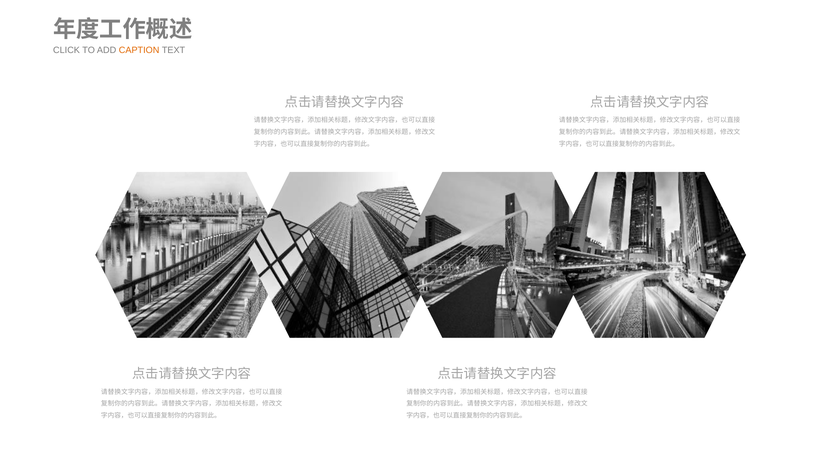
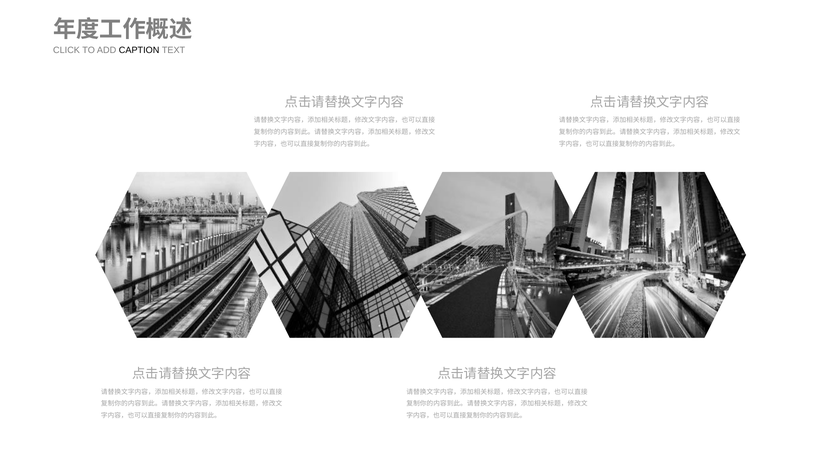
CAPTION colour: orange -> black (139, 50)
